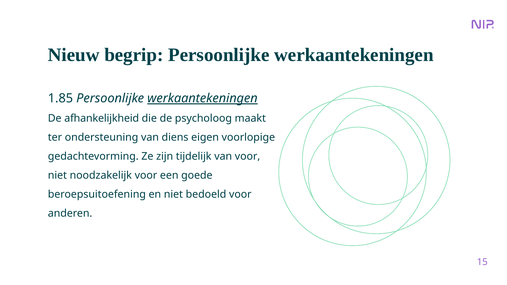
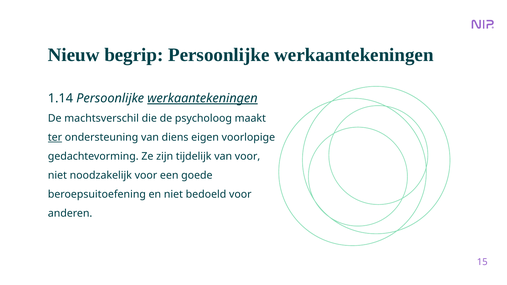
1.85: 1.85 -> 1.14 (60, 98)
afhankelijkheid: afhankelijkheid -> machtsverschil (102, 119)
ter underline: none -> present (55, 138)
